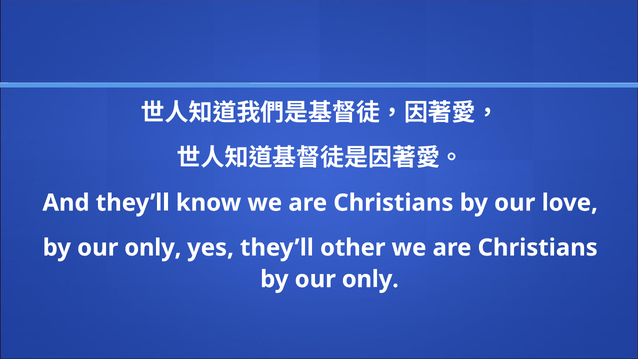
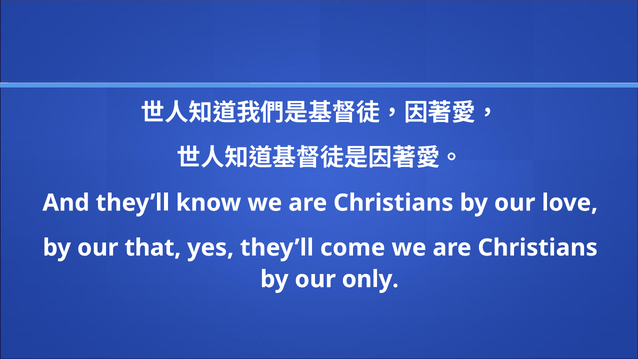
only: only -> that (153, 248)
other: other -> come (353, 248)
